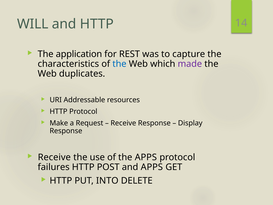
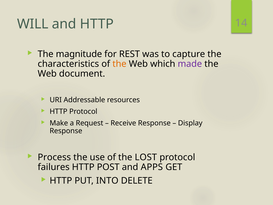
application: application -> magnitude (79, 54)
the colour: blue -> orange (119, 64)
duplicates: duplicates -> document (82, 74)
Receive: Receive -> Process (54, 157)
the APPS: APPS -> LOST (146, 157)
